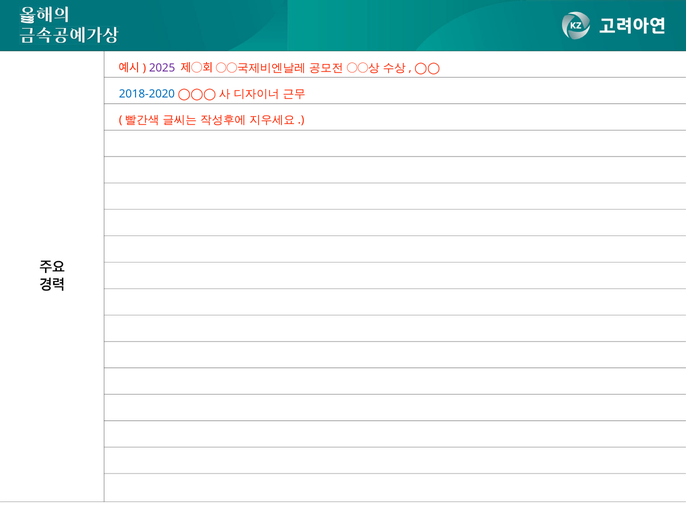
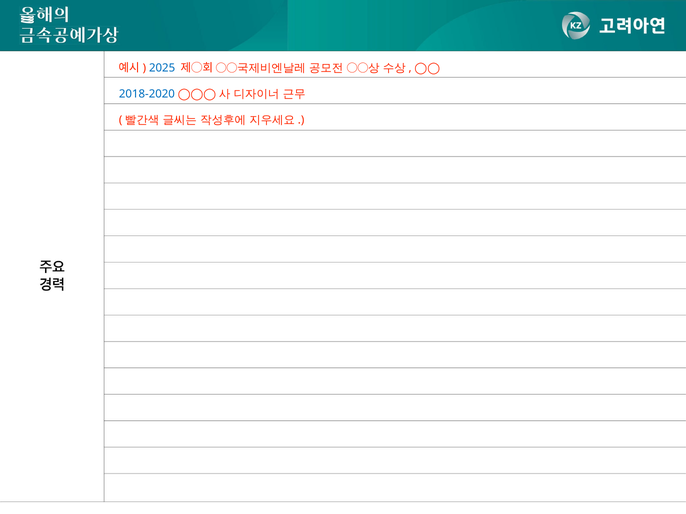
2025 colour: purple -> blue (162, 68)
